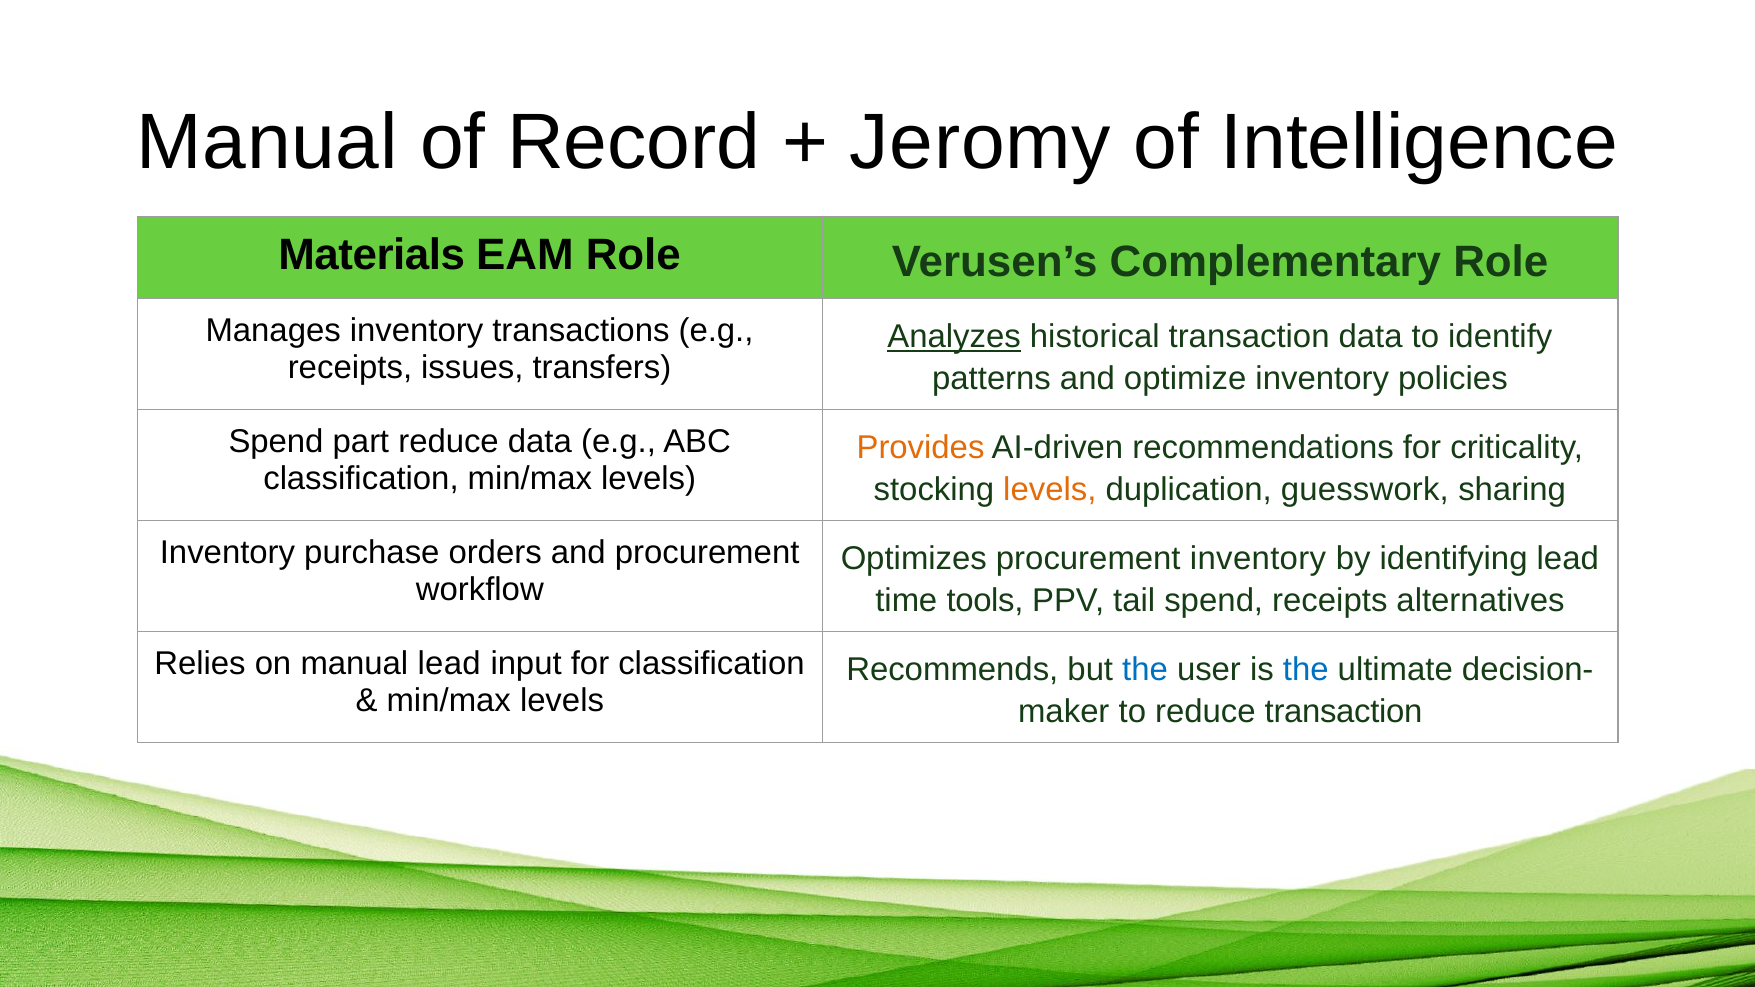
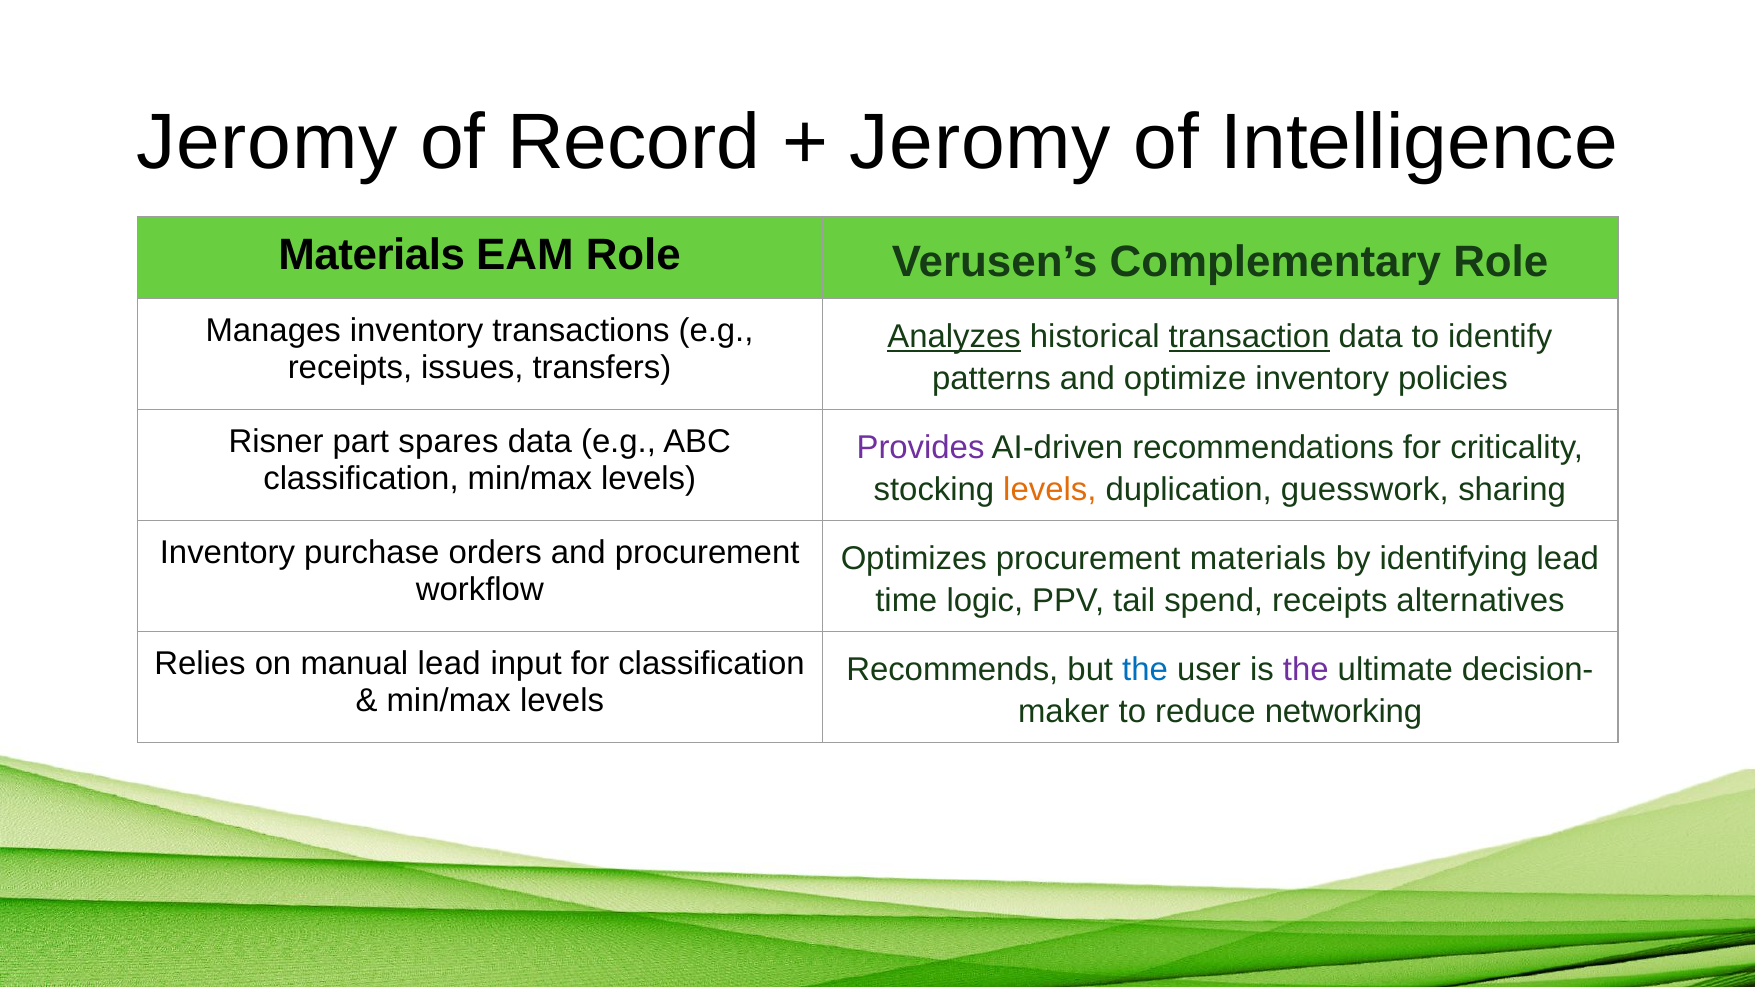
Manual: Manual -> Jeromy (267, 142)
transaction underline: none -> present (1249, 336)
Spend: Spend -> Risner (276, 442)
part reduce: reduce -> spares (448, 442)
Provides colour: orange -> purple (921, 447)
procurement inventory: inventory -> materials (1258, 558)
tools: tools -> logic (985, 601)
the colour: blue -> purple (1306, 669)
reduce transaction: transaction -> networking (1343, 712)
